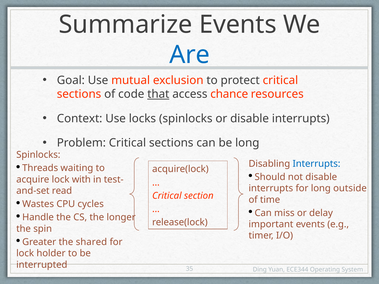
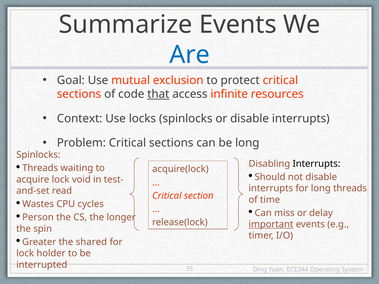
chance: chance -> infinite (229, 94)
Interrupts colour: blue -> black (317, 164)
with: with -> void (81, 180)
long outside: outside -> threads (350, 188)
Handle: Handle -> Person (38, 218)
important underline: none -> present (271, 224)
